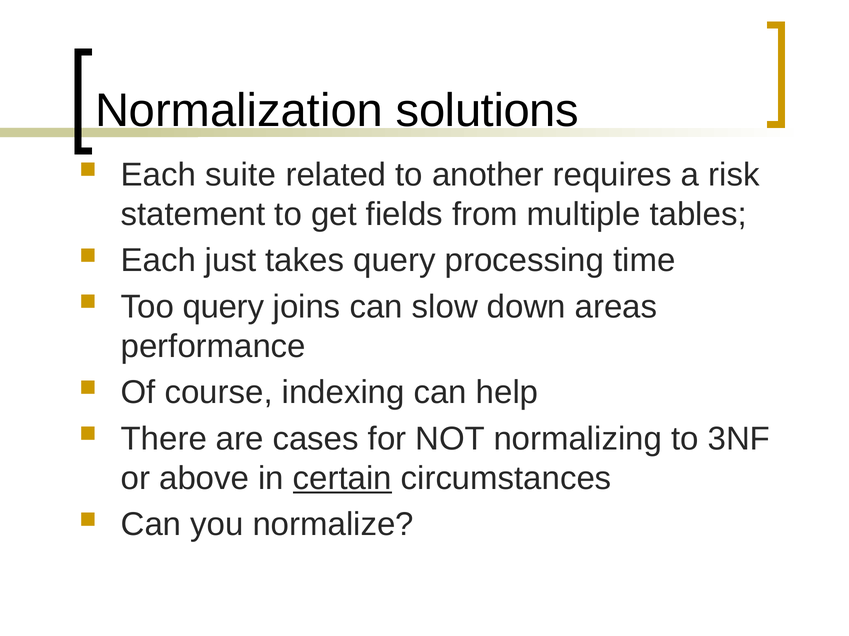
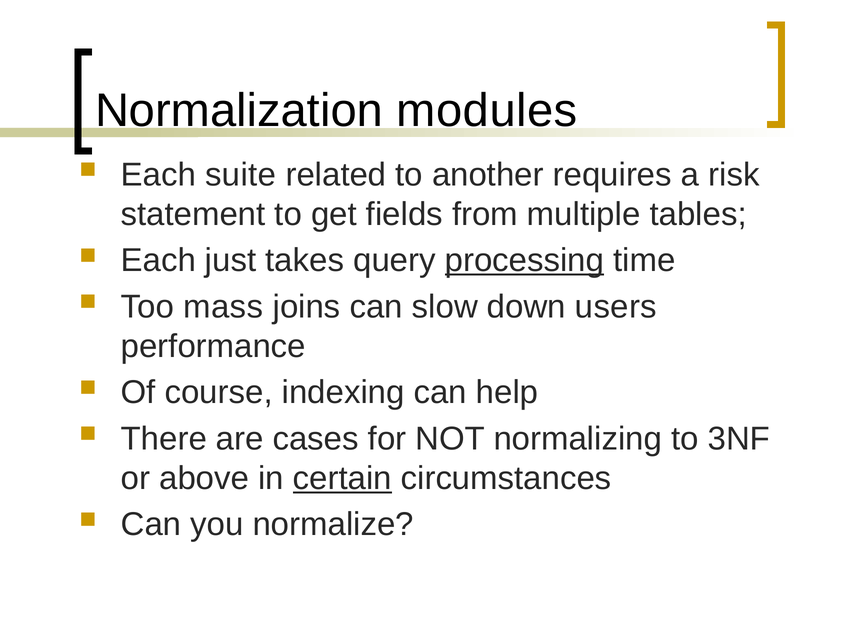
solutions: solutions -> modules (487, 111)
processing underline: none -> present (524, 261)
Too query: query -> mass (223, 307)
areas: areas -> users (616, 307)
